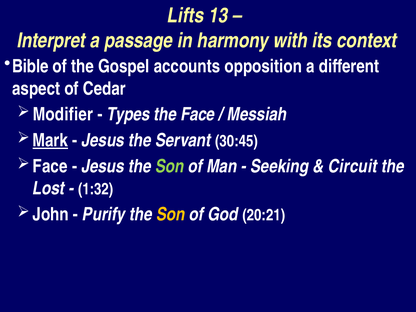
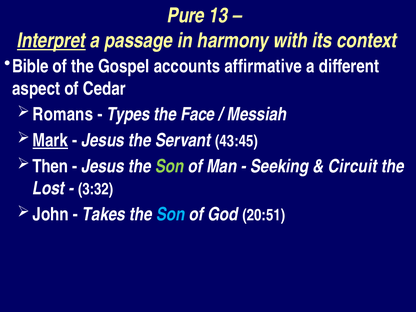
Lifts: Lifts -> Pure (186, 16)
Interpret underline: none -> present (51, 41)
opposition: opposition -> affirmative (263, 66)
Modifier: Modifier -> Romans (63, 115)
30:45: 30:45 -> 43:45 (237, 141)
Face: Face -> Then (50, 166)
1:32: 1:32 -> 3:32 (96, 189)
Purify: Purify -> Takes (104, 214)
Son colour: yellow -> light blue (171, 214)
20:21: 20:21 -> 20:51 (264, 215)
